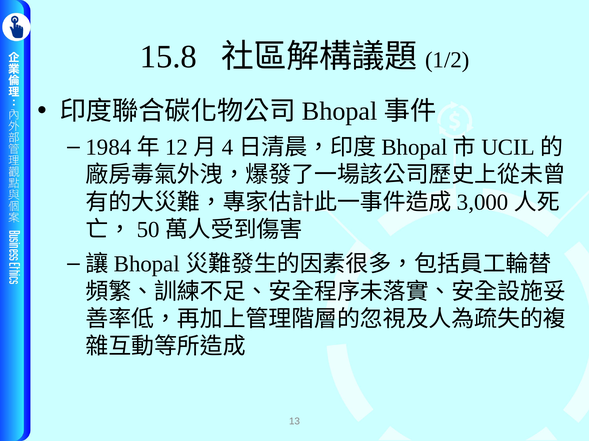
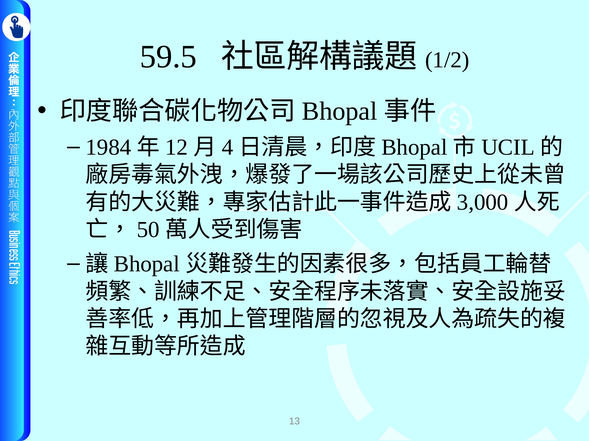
15.8: 15.8 -> 59.5 (168, 57)
